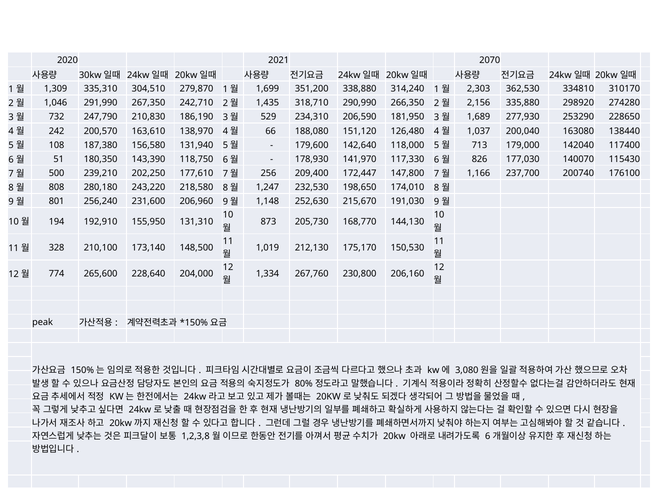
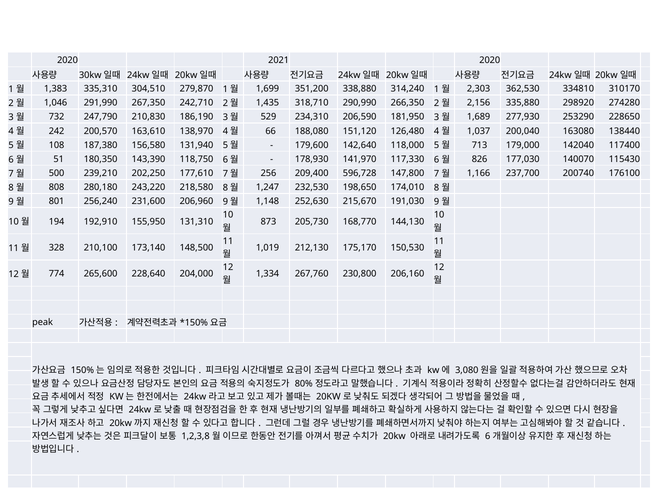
2021 2070: 2070 -> 2020 (490, 60)
1,309: 1,309 -> 1,383 (56, 89)
172,447: 172,447 -> 596,728 (360, 173)
